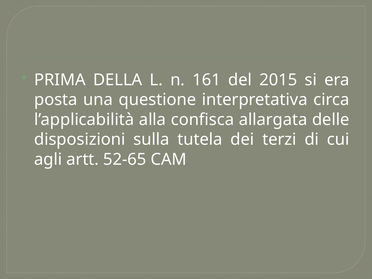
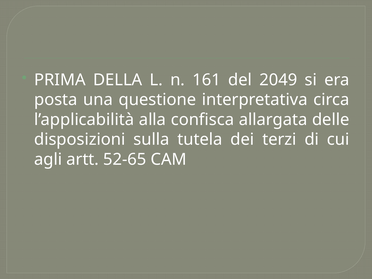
2015: 2015 -> 2049 (278, 80)
